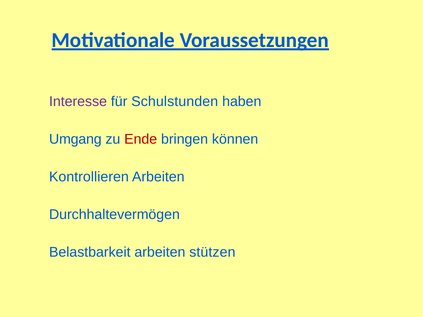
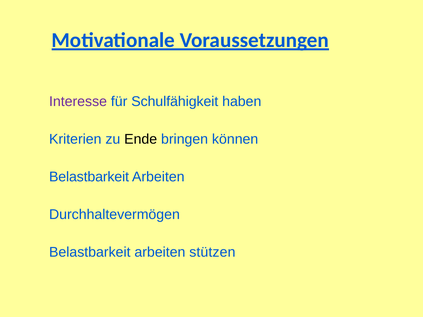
Schulstunden: Schulstunden -> Schulfähigkeit (175, 102)
Umgang: Umgang -> Kriterien (75, 139)
Ende colour: red -> black (141, 139)
Kontrollieren: Kontrollieren -> Belastbarkeit (89, 177)
